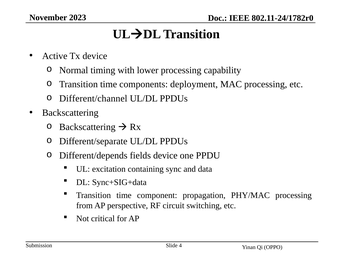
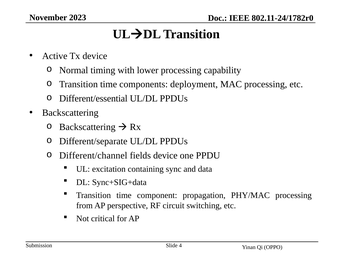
Different/channel: Different/channel -> Different/essential (93, 99)
Different/depends: Different/depends -> Different/channel (93, 155)
